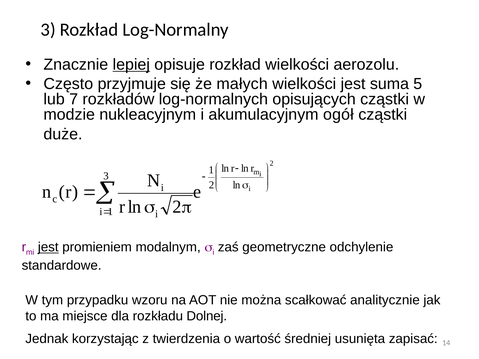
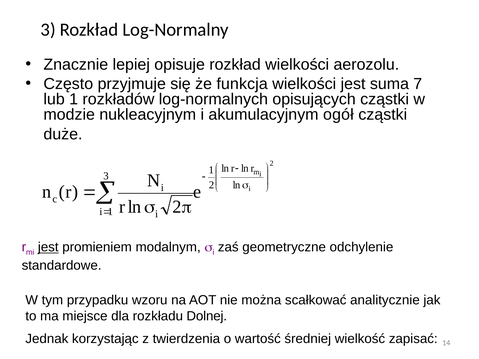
lepiej underline: present -> none (131, 65)
małych: małych -> funkcja (242, 84)
5: 5 -> 7 (418, 84)
lub 7: 7 -> 1 (74, 99)
usunięta: usunięta -> wielkość (360, 339)
